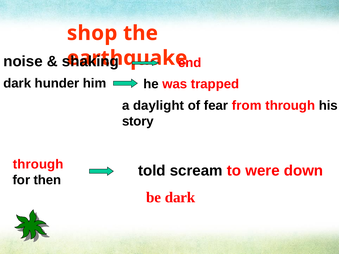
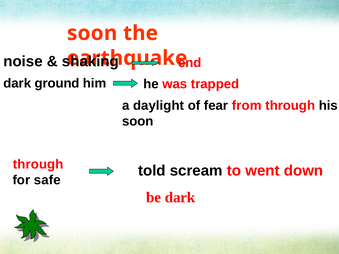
shop: shop -> soon (92, 33)
hunder: hunder -> ground (57, 83)
story: story -> soon (138, 121)
were: were -> went (262, 171)
then: then -> safe (47, 180)
